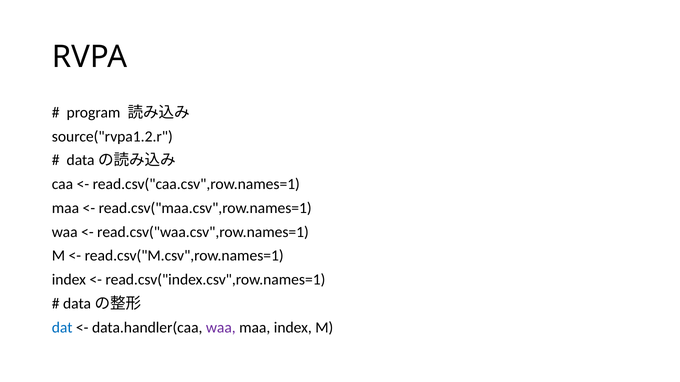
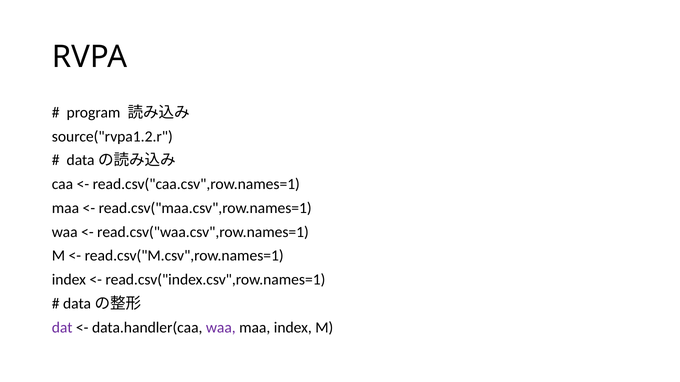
dat colour: blue -> purple (62, 328)
